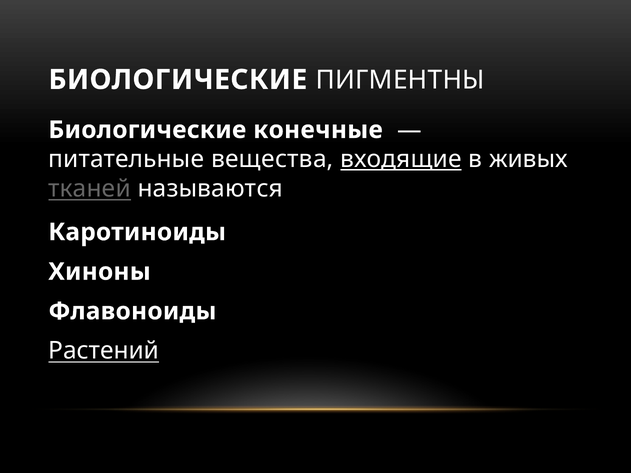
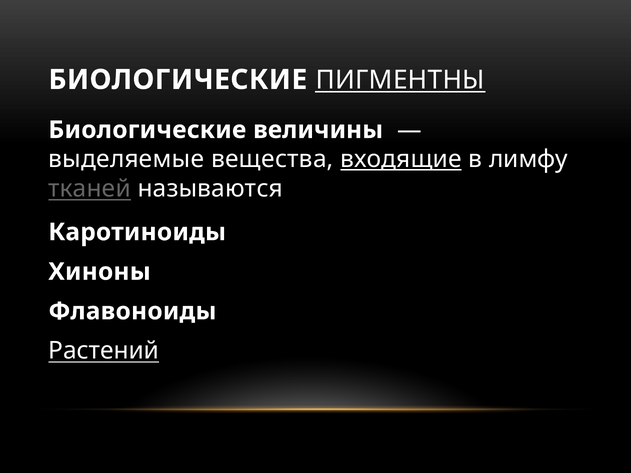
ПИГМЕНТНЫ underline: none -> present (400, 80)
конечные: конечные -> величины (318, 130)
питательные: питательные -> выделяемые (126, 159)
живых: живых -> лимфу (528, 159)
